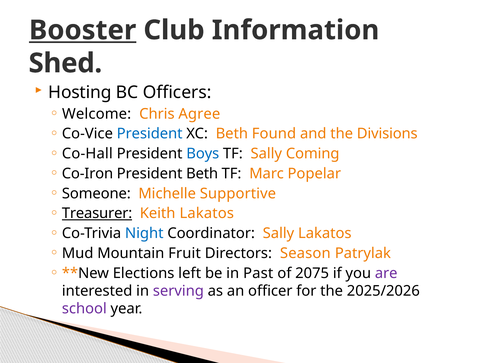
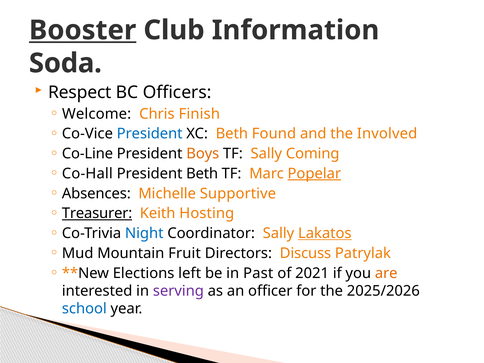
Shed: Shed -> Soda (65, 63)
Hosting: Hosting -> Respect (80, 93)
Agree: Agree -> Finish (199, 114)
Divisions: Divisions -> Involved (387, 134)
Co-Hall: Co-Hall -> Co-Line (87, 154)
Boys colour: blue -> orange (203, 154)
Co-Iron: Co-Iron -> Co-Hall (87, 174)
Popelar underline: none -> present (314, 174)
Someone: Someone -> Absences (96, 193)
Keith Lakatos: Lakatos -> Hosting (207, 213)
Lakatos underline: none -> present (325, 233)
Season: Season -> Discuss (305, 253)
2075: 2075 -> 2021 (312, 273)
are colour: purple -> orange (386, 273)
school colour: purple -> blue (84, 309)
